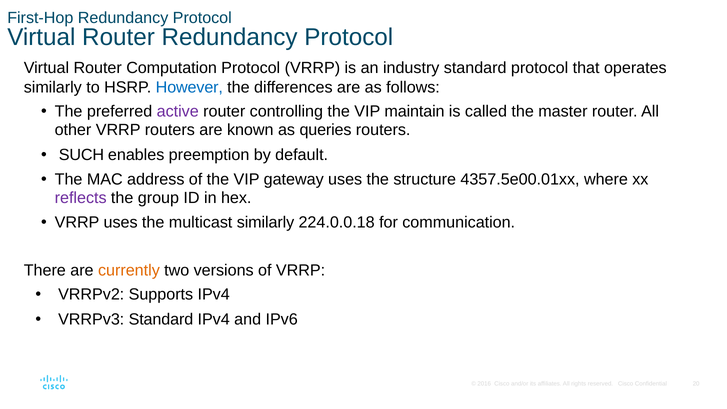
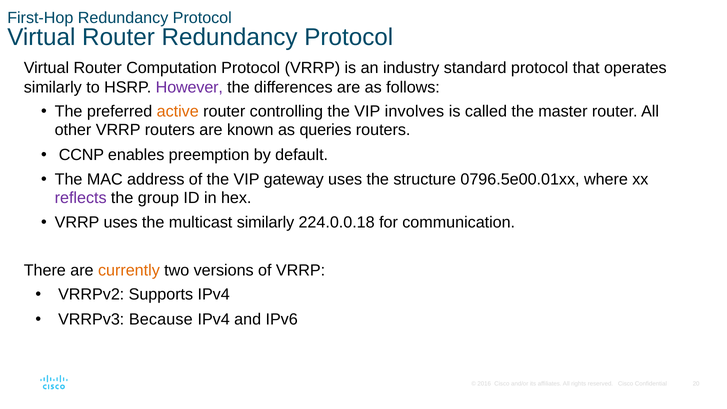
However colour: blue -> purple (189, 87)
active colour: purple -> orange (178, 112)
maintain: maintain -> involves (414, 112)
SUCH: SUCH -> CCNP (81, 155)
4357.5e00.01xx: 4357.5e00.01xx -> 0796.5e00.01xx (520, 179)
VRRPv3 Standard: Standard -> Because (161, 319)
